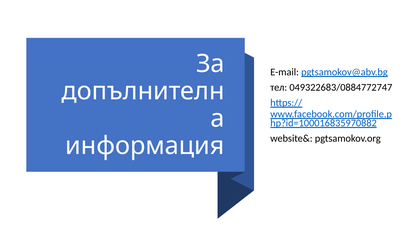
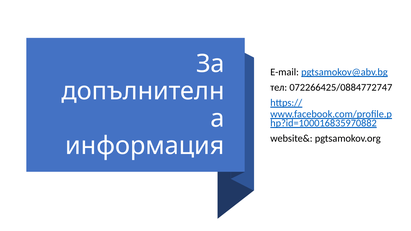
049322683/0884772747: 049322683/0884772747 -> 072266425/0884772747 (341, 87)
